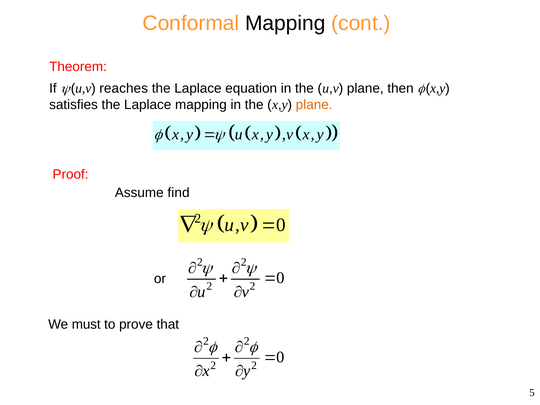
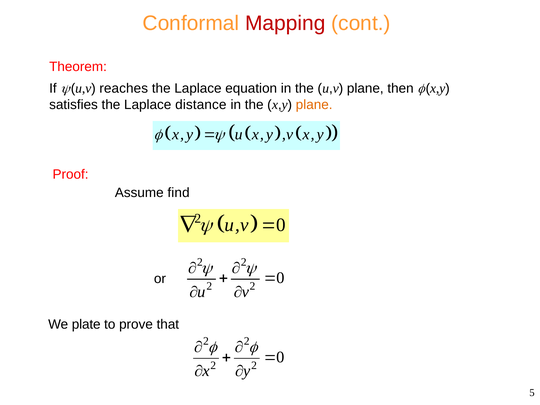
Mapping colour: black -> red (285, 23)
Laplace mapping: mapping -> distance (201, 105)
must: must -> plate (86, 324)
